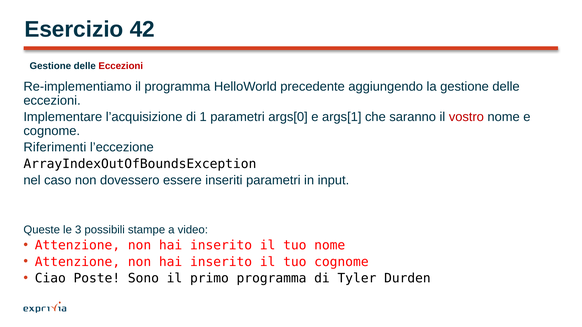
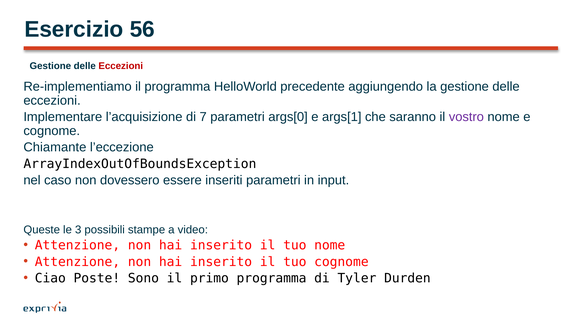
42: 42 -> 56 (142, 29)
1: 1 -> 7 (203, 117)
vostro colour: red -> purple (466, 117)
Riferimenti: Riferimenti -> Chiamante (55, 148)
